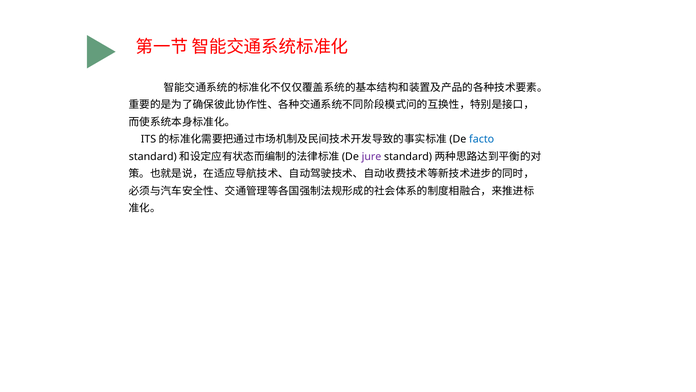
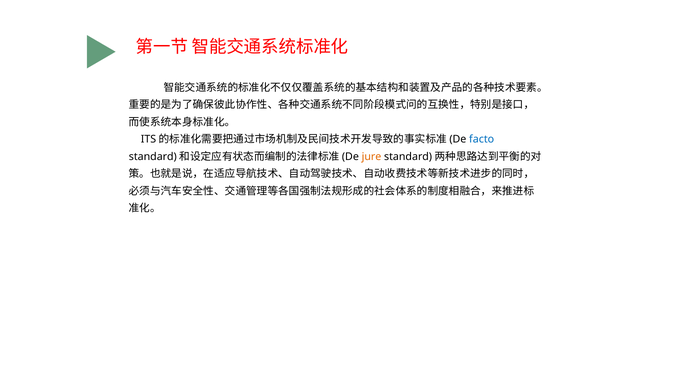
jure colour: purple -> orange (371, 156)
